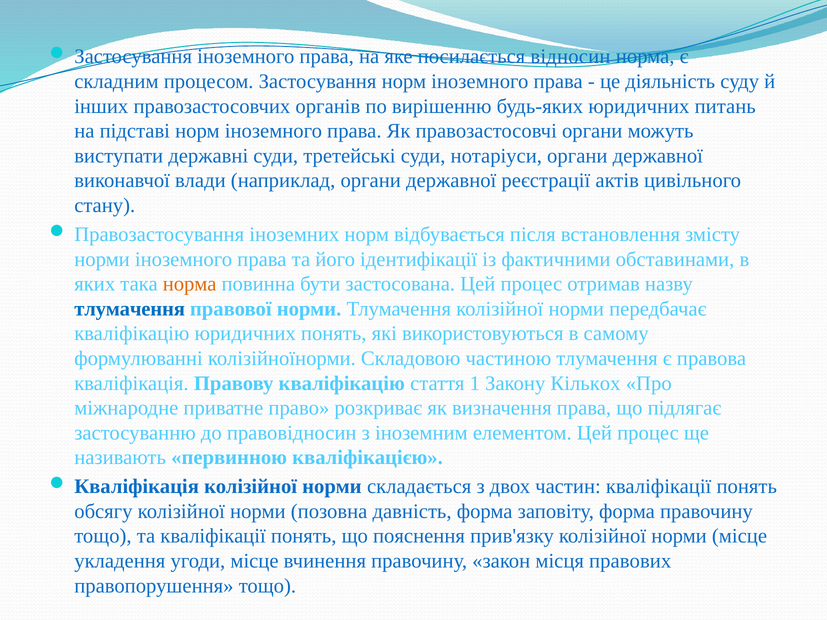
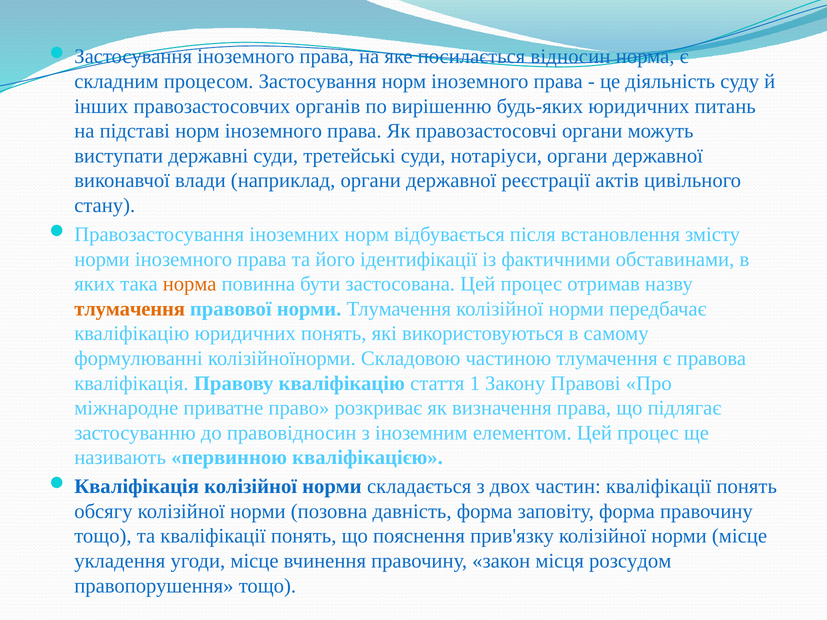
тлумачення colour: blue -> orange (130, 309)
Кількох: Кількох -> Правові (586, 383)
правових: правових -> розсудом (630, 561)
